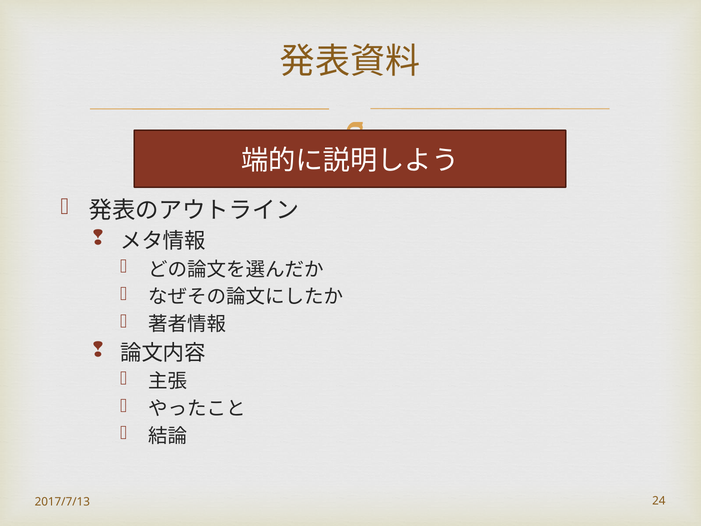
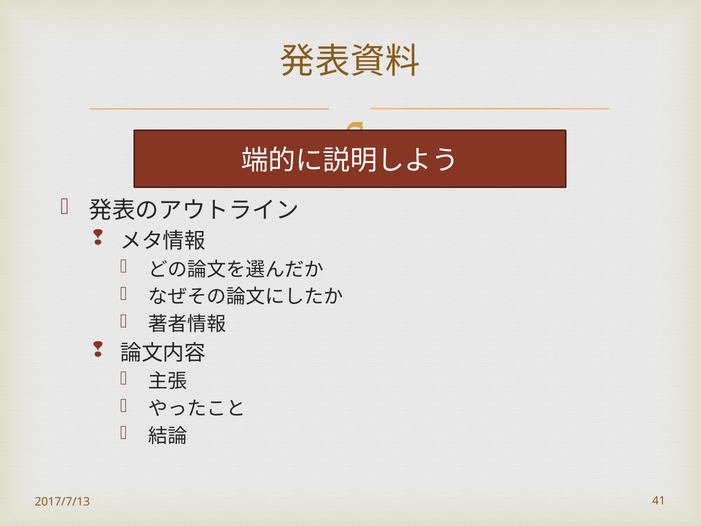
24: 24 -> 41 (659, 501)
